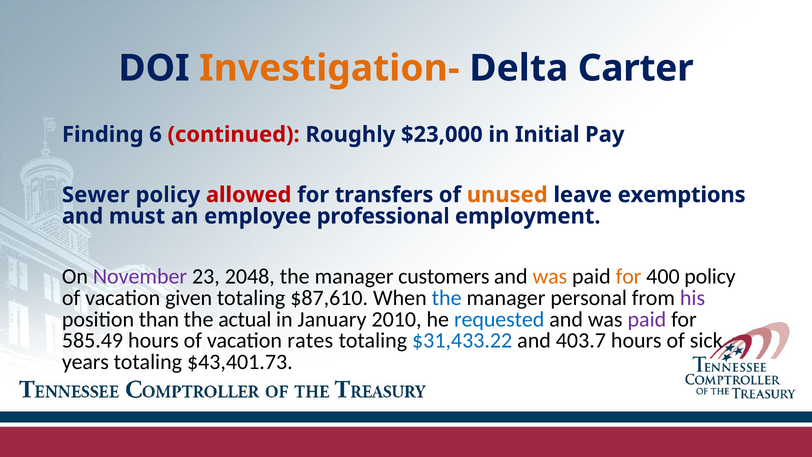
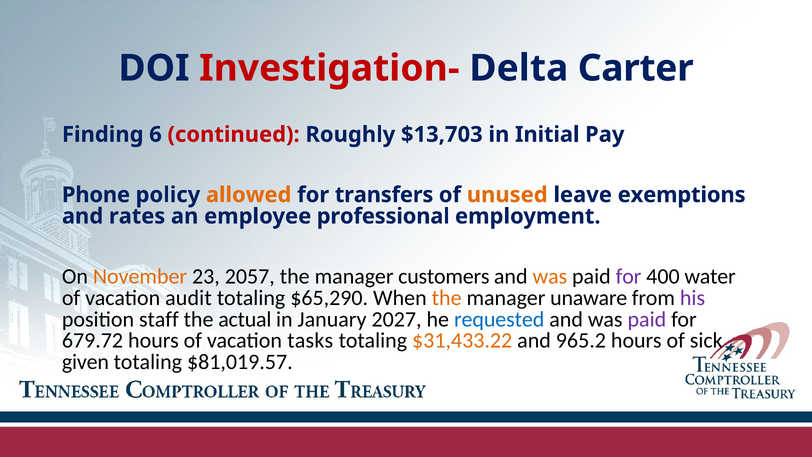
Investigation- colour: orange -> red (329, 68)
$23,000: $23,000 -> $13,703 (442, 134)
Sewer: Sewer -> Phone (96, 195)
allowed colour: red -> orange (249, 195)
must: must -> rates (137, 216)
November colour: purple -> orange (140, 276)
2048: 2048 -> 2057 (250, 276)
for colour: orange -> purple (629, 276)
400 policy: policy -> water (710, 276)
given: given -> audit (188, 298)
$87,610: $87,610 -> $65,290 (329, 298)
the colour: blue -> orange (447, 298)
personal: personal -> unaware (589, 298)
than: than -> staff (159, 319)
2010: 2010 -> 2027 (397, 319)
585.49: 585.49 -> 679.72 (92, 341)
rates: rates -> tasks (310, 341)
$31,433.22 colour: blue -> orange (462, 341)
403.7: 403.7 -> 965.2 (581, 341)
years: years -> given (85, 362)
$43,401.73: $43,401.73 -> $81,019.57 (240, 362)
